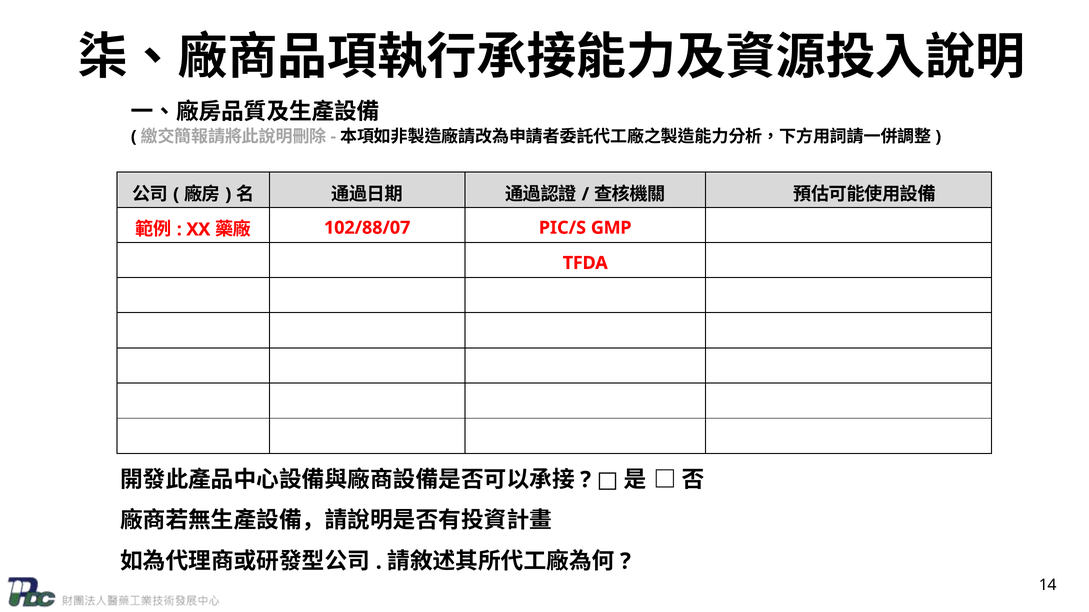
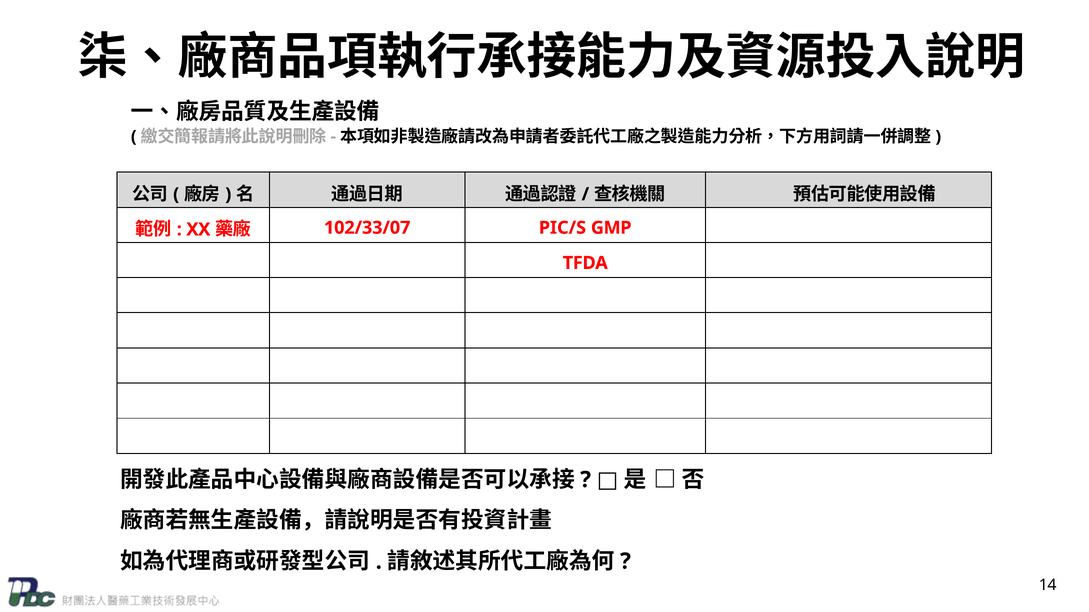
102/88/07: 102/88/07 -> 102/33/07 (367, 228)
